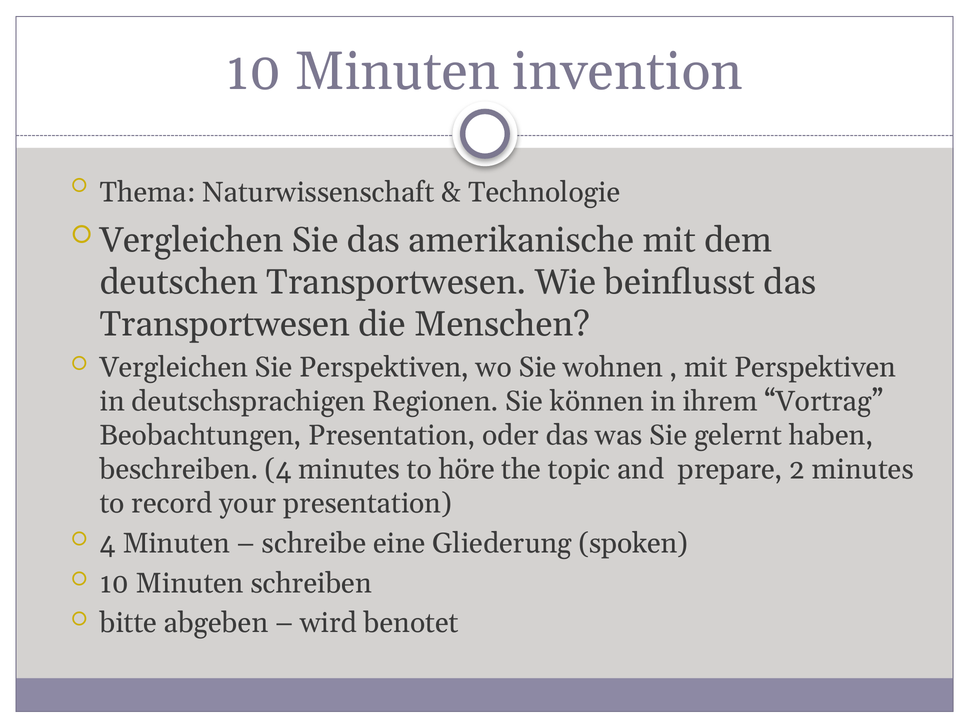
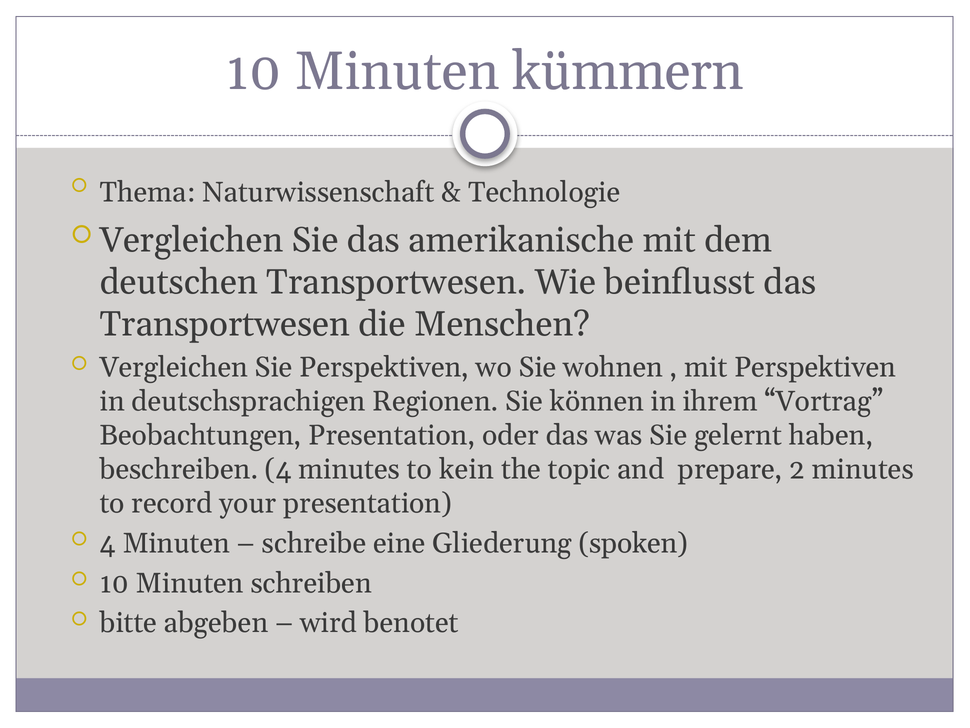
invention: invention -> kümmern (628, 71)
höre: höre -> kein (466, 469)
